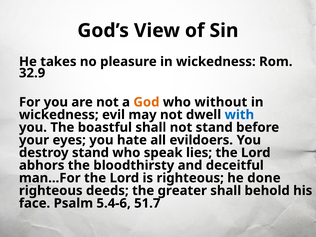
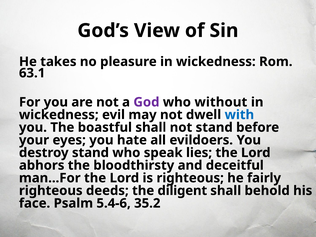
32.9: 32.9 -> 63.1 (32, 73)
God colour: orange -> purple (146, 102)
done: done -> fairly (264, 178)
greater: greater -> diligent (182, 191)
51.7: 51.7 -> 35.2 (147, 203)
